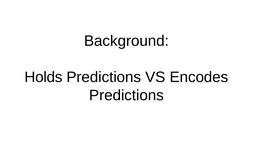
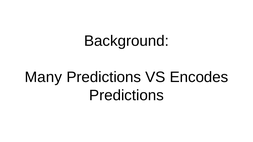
Holds: Holds -> Many (43, 77)
